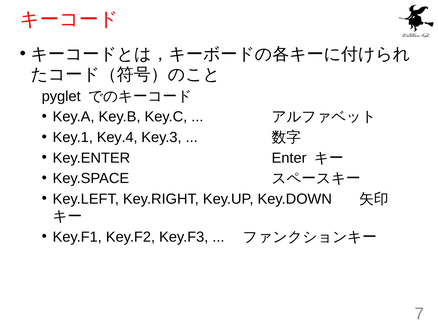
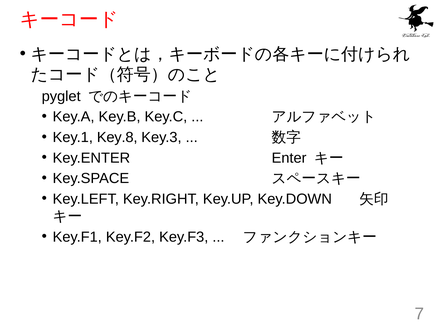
Key.4: Key.4 -> Key.8 (117, 138)
